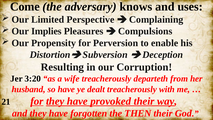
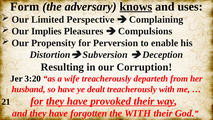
Come: Come -> Form (25, 7)
knows underline: none -> present (136, 7)
the THEN: THEN -> WITH (138, 113)
